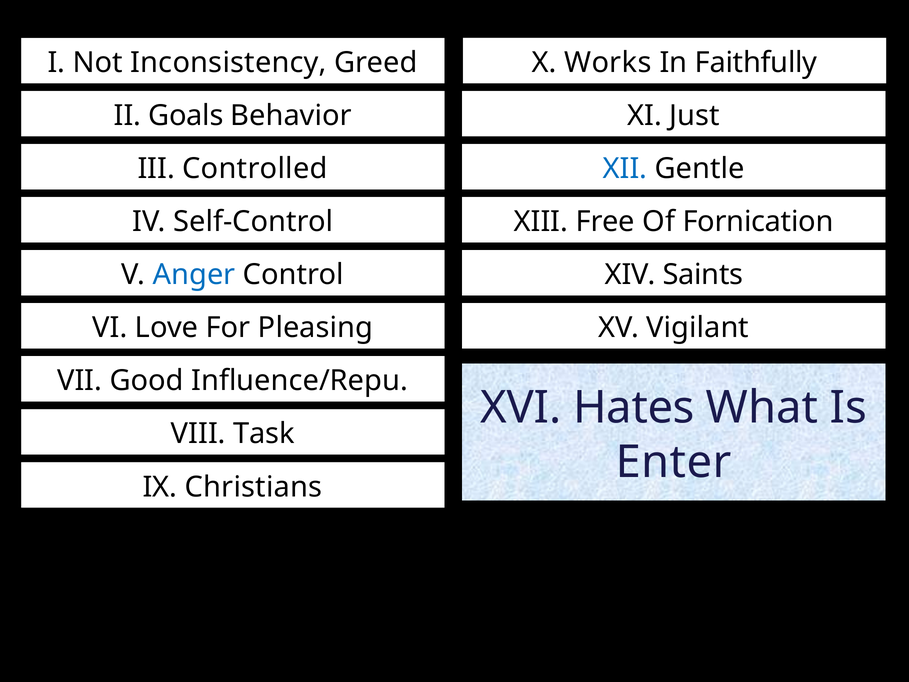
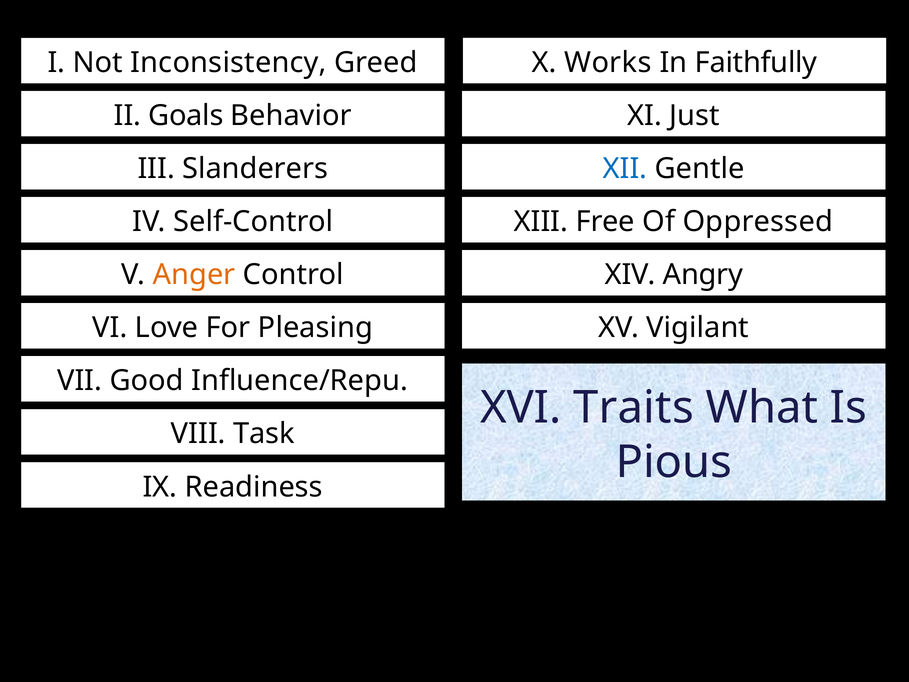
Controlled: Controlled -> Slanderers (255, 169)
Fornication: Fornication -> Oppressed (758, 222)
Anger colour: blue -> orange (194, 275)
Saints: Saints -> Angry (703, 275)
Hates: Hates -> Traits (634, 408)
Enter: Enter -> Pious (674, 462)
Christians: Christians -> Readiness (254, 487)
